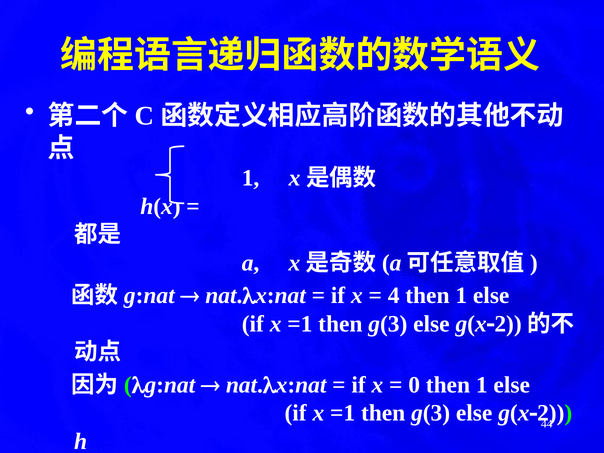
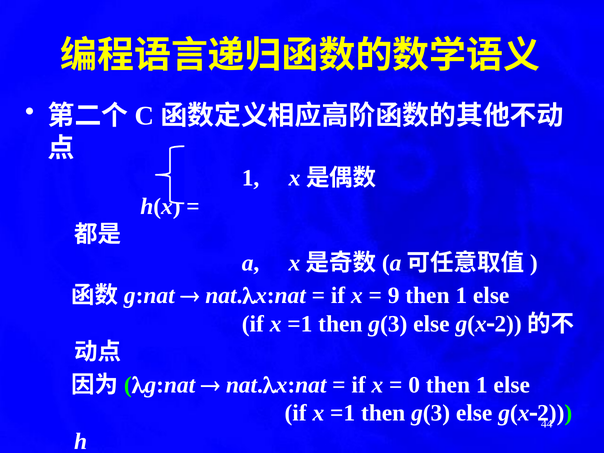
4: 4 -> 9 (394, 296)
